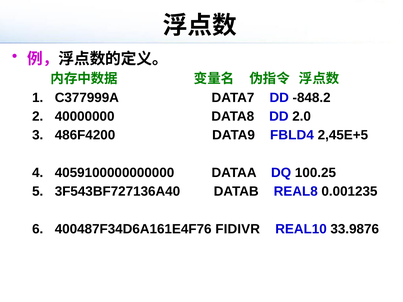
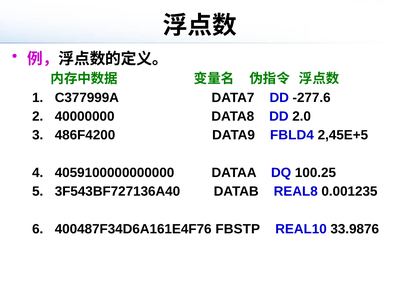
-848.2: -848.2 -> -277.6 (312, 98)
FIDIVR: FIDIVR -> FBSTP (238, 229)
